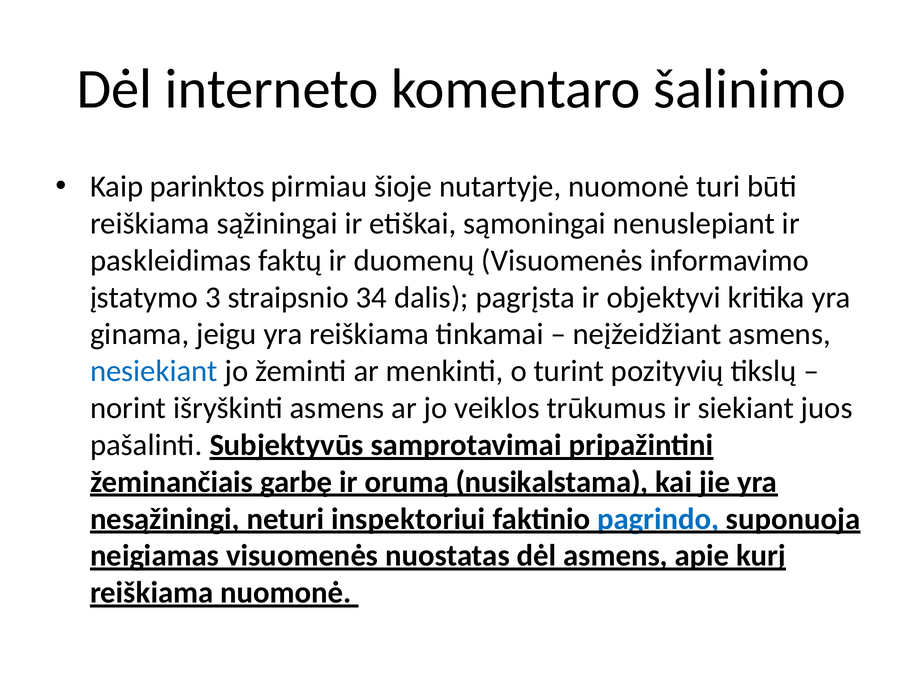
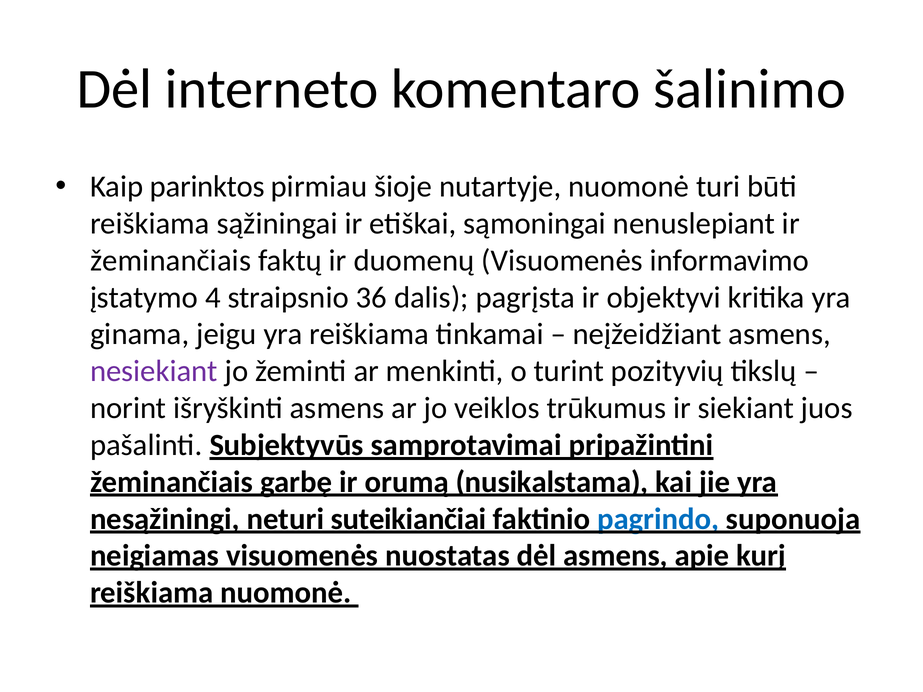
paskleidimas: paskleidimas -> žeminančiais (171, 261)
3: 3 -> 4 (213, 298)
34: 34 -> 36 (371, 298)
nesiekiant colour: blue -> purple (154, 371)
inspektoriui: inspektoriui -> suteikiančiai (409, 519)
